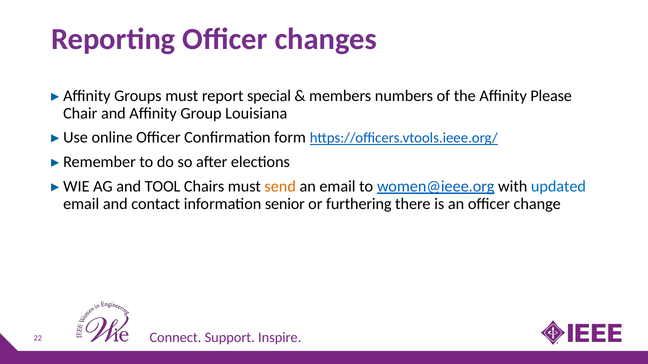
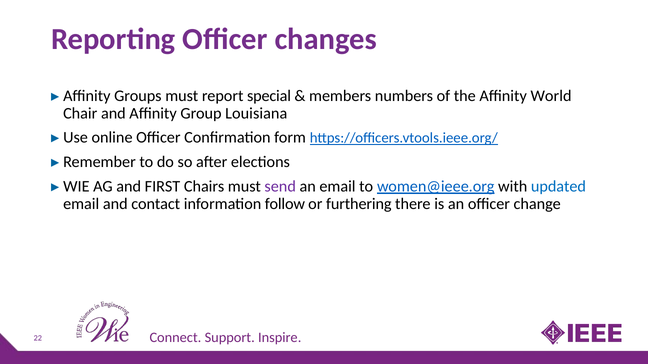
Please: Please -> World (551, 96)
TOOL: TOOL -> FIRST (162, 187)
send colour: orange -> purple (280, 187)
senior: senior -> follow (285, 204)
